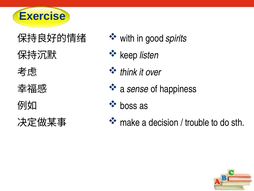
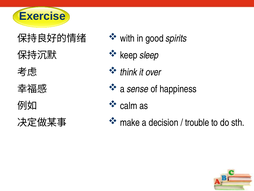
listen: listen -> sleep (149, 55)
boss: boss -> calm (129, 106)
